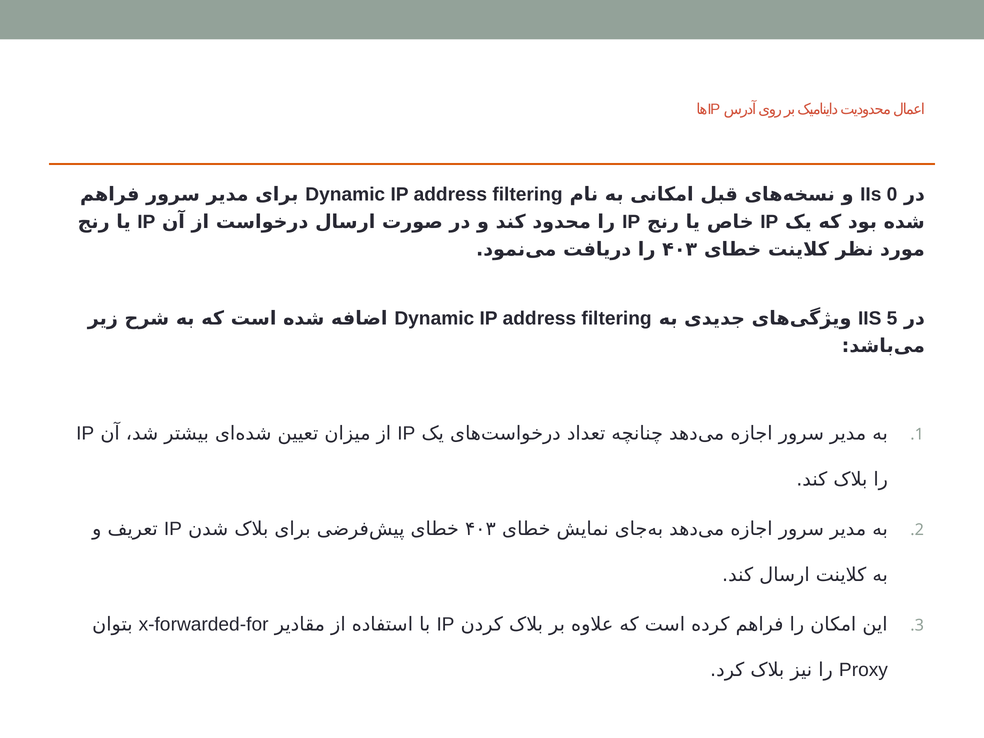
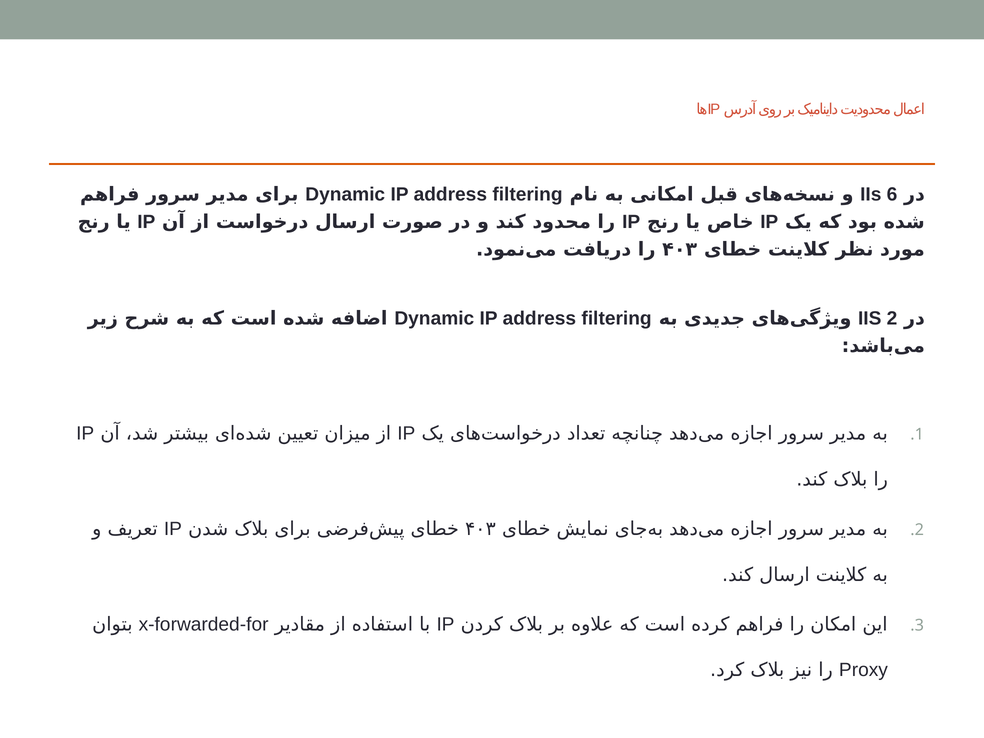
0: 0 -> 6 (892, 195)
5: 5 -> 2 (892, 319)
